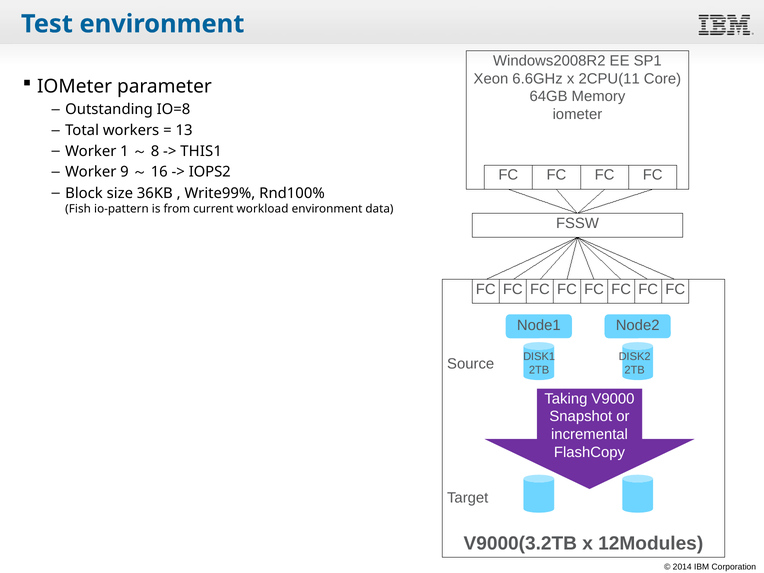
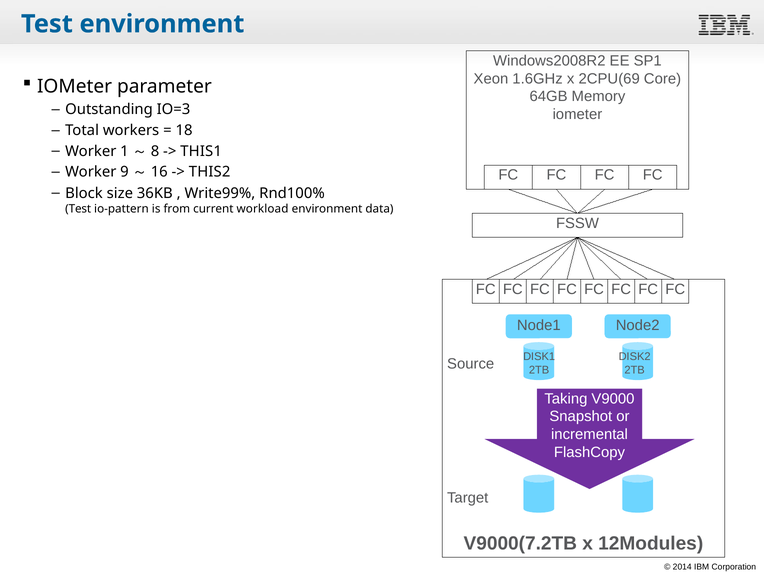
6.6GHz: 6.6GHz -> 1.6GHz (538, 79)
2CPU(11: 2CPU(11 -> 2CPU(69 (609, 79)
IO=8: IO=8 -> IO=3 (174, 110)
13: 13 -> 18 (184, 130)
IOPS2: IOPS2 -> THIS2 (210, 172)
Fish: Fish -> Test (78, 209)
V9000(3.2TB: V9000(3.2TB -> V9000(7.2TB (520, 543)
